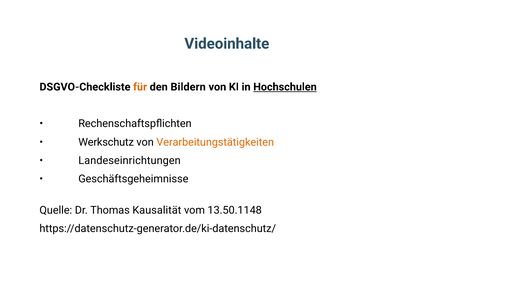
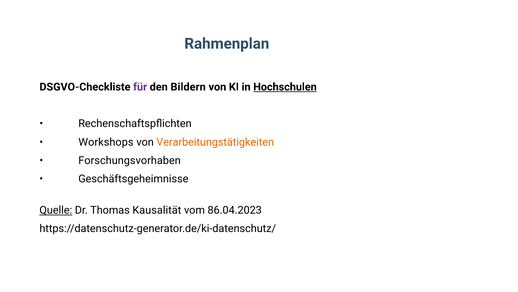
Videoinhalte: Videoinhalte -> Rahmenplan (227, 44)
für colour: orange -> purple (140, 87)
Werkschutz: Werkschutz -> Workshops (106, 142)
Landeseinrichtungen: Landeseinrichtungen -> Forschungsvorhaben (130, 160)
Quelle underline: none -> present (56, 210)
13.50.1148: 13.50.1148 -> 86.04.2023 (235, 210)
